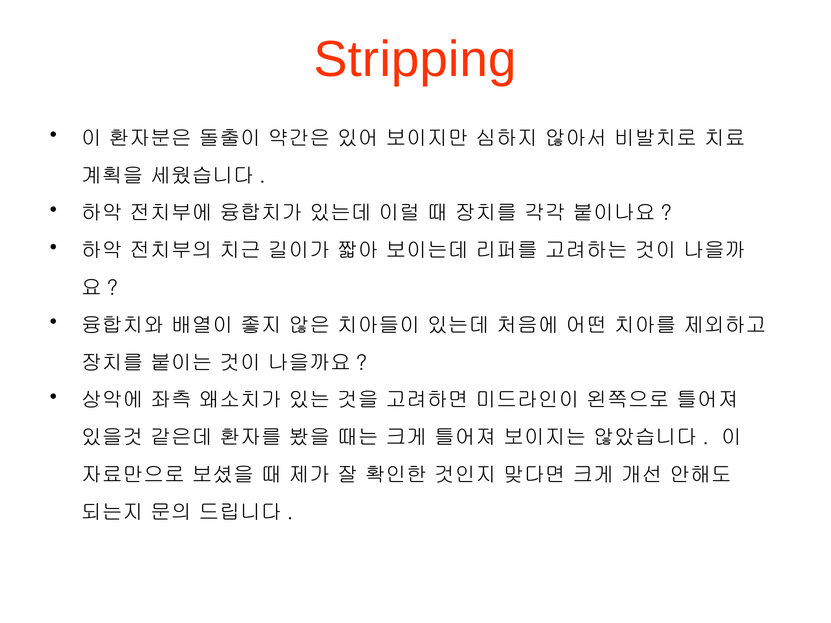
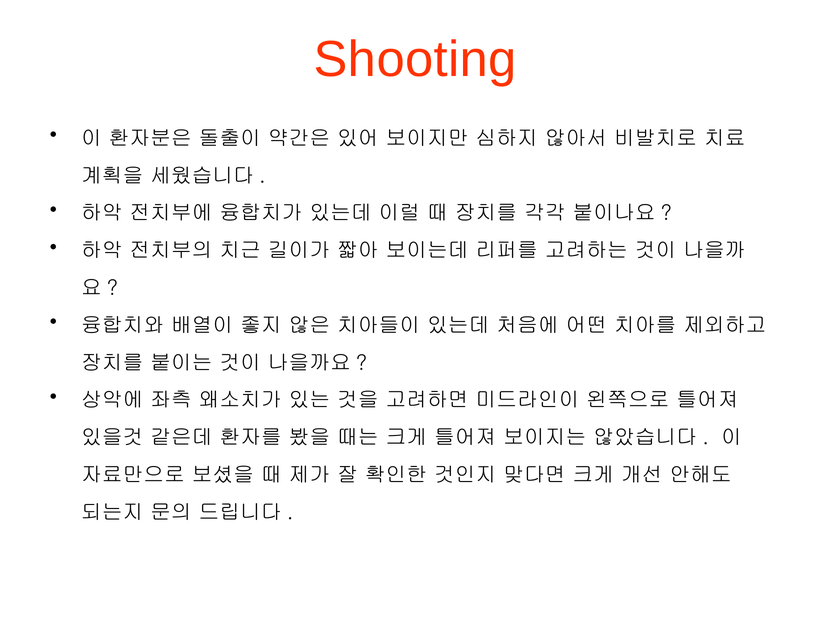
Stripping: Stripping -> Shooting (415, 60)
